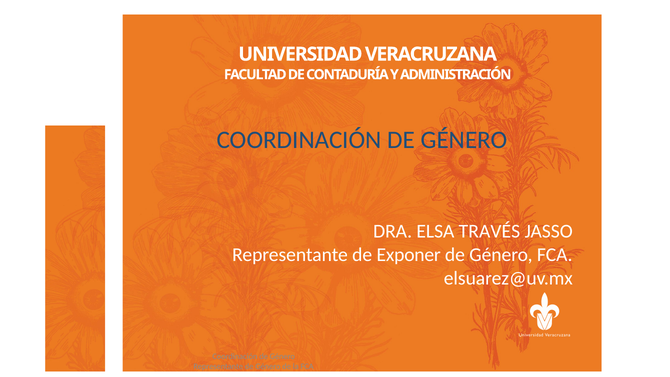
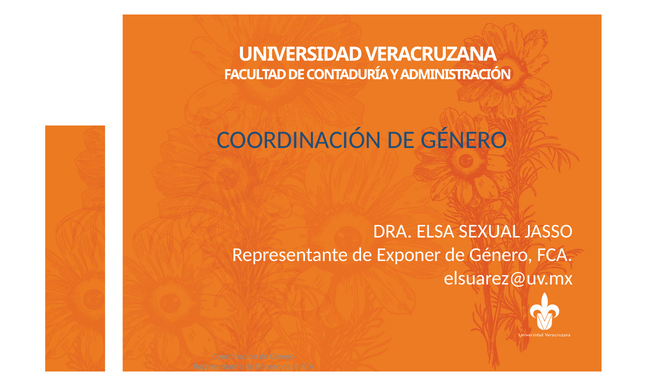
TRAVÉS: TRAVÉS -> SEXUAL (489, 231)
